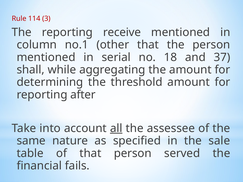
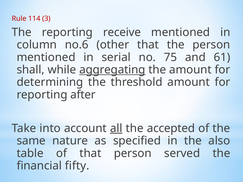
no.1: no.1 -> no.6 (77, 45)
18: 18 -> 75 (171, 57)
37: 37 -> 61 (222, 57)
aggregating underline: none -> present (112, 70)
assessee: assessee -> accepted (171, 128)
sale: sale -> also (219, 141)
fails: fails -> fifty (77, 166)
